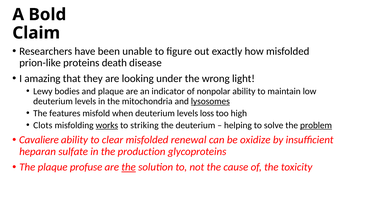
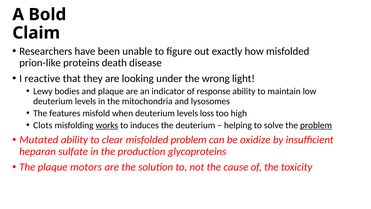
amazing: amazing -> reactive (42, 78)
nonpolar: nonpolar -> response (214, 91)
lysosomes underline: present -> none (210, 101)
striking: striking -> induces (145, 125)
Cavaliere: Cavaliere -> Mutated (39, 140)
misfolded renewal: renewal -> problem (189, 140)
profuse: profuse -> motors (86, 167)
the underline: present -> none (129, 167)
